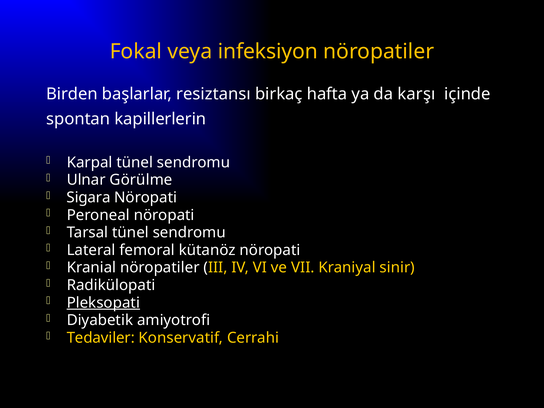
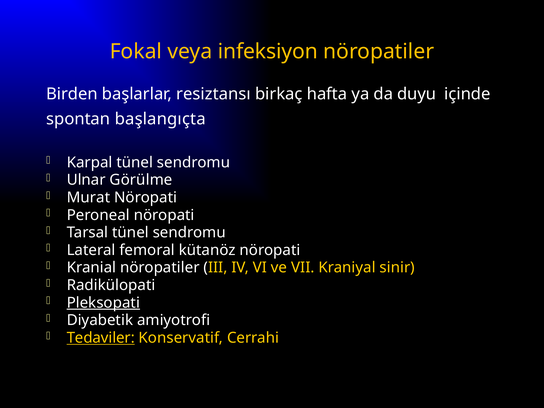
karşı: karşı -> duyu (417, 94)
kapillerlerin: kapillerlerin -> başlangıçta (160, 119)
Sigara: Sigara -> Murat (88, 197)
Tedaviler underline: none -> present (101, 338)
